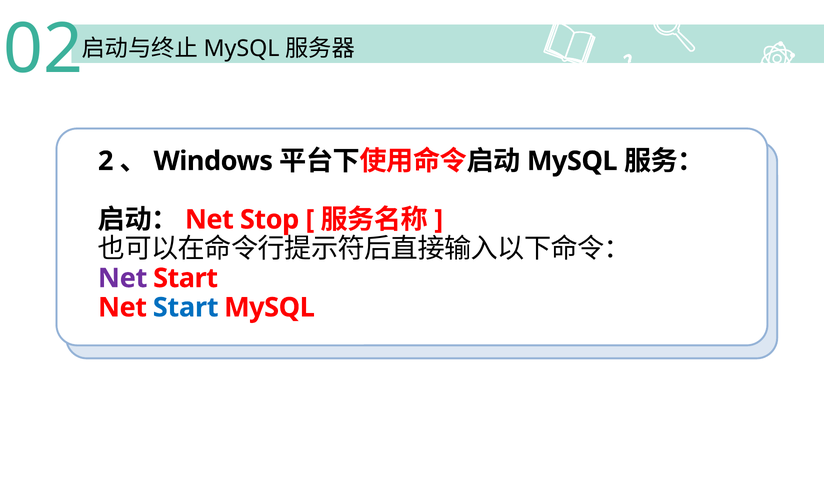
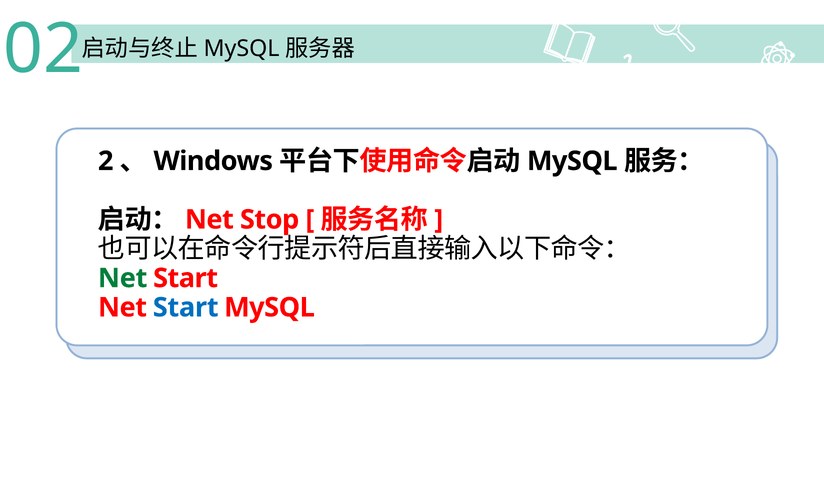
Net colour: purple -> green (123, 278)
